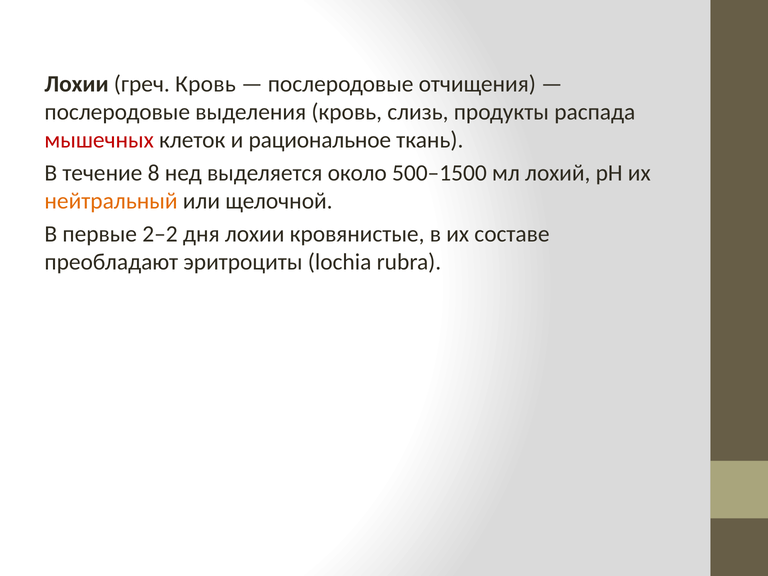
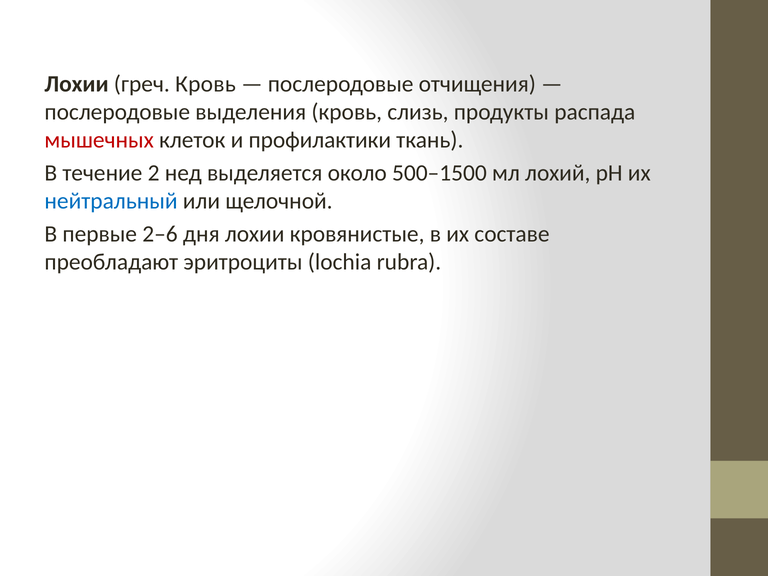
рациональное: рациональное -> профилактики (320, 140)
8: 8 -> 2 (154, 173)
нейтральный colour: orange -> blue (111, 201)
2–2: 2–2 -> 2–6 (160, 234)
